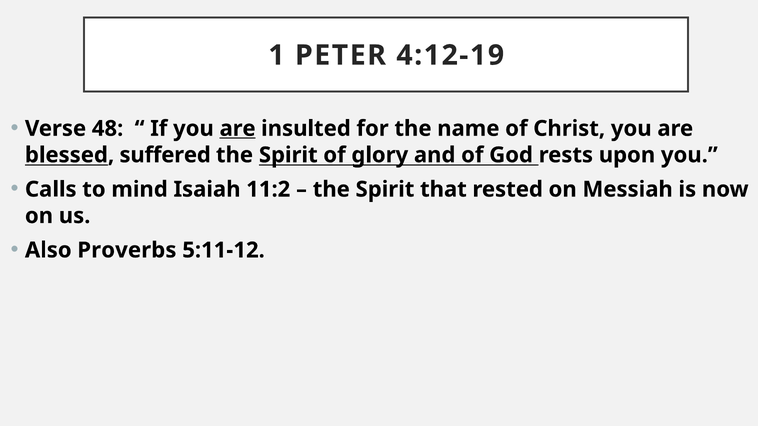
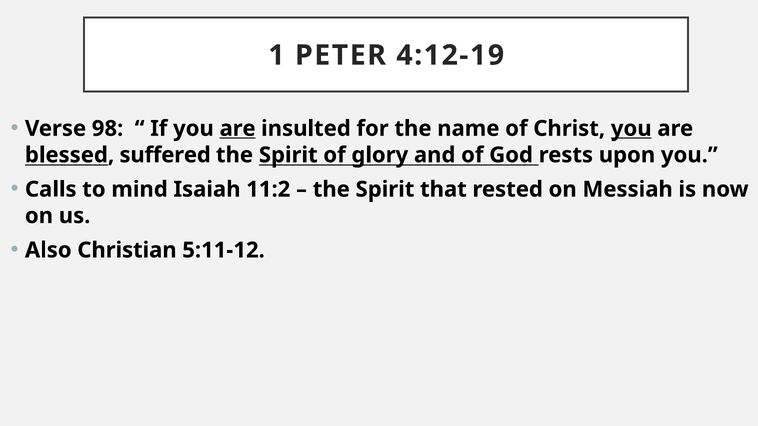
48: 48 -> 98 (108, 129)
you underline: none -> present (631, 129)
Proverbs: Proverbs -> Christian (127, 250)
